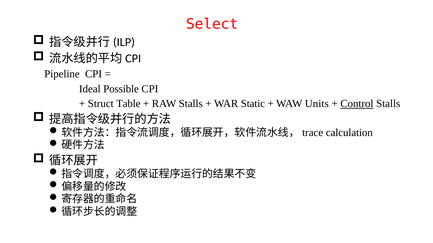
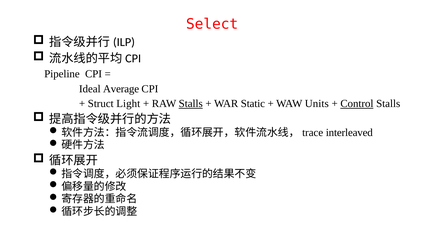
Possible: Possible -> Average (121, 89)
Table: Table -> Light (128, 104)
Stalls underline: none -> present (191, 104)
calculation: calculation -> interleaved (349, 133)
